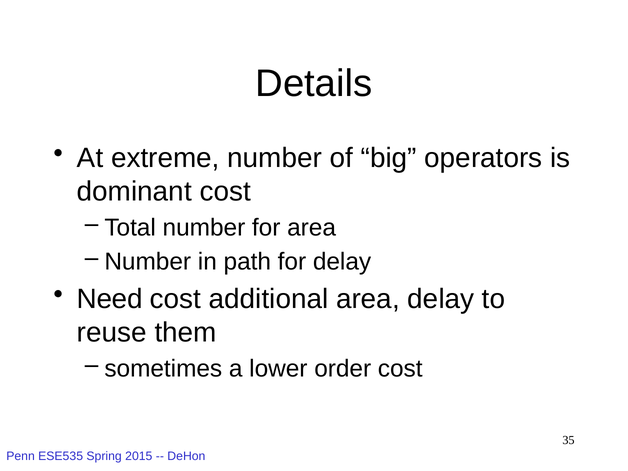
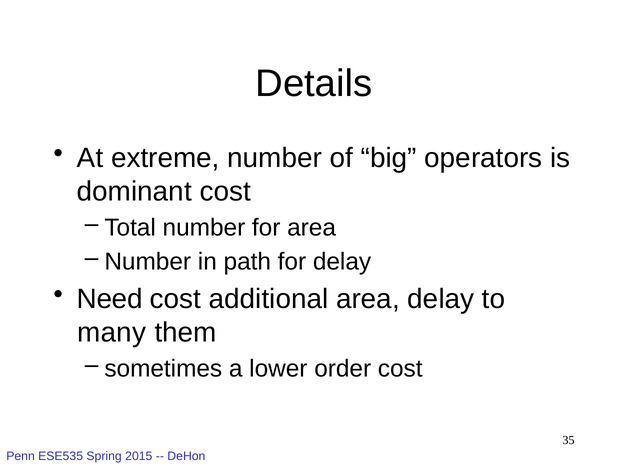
reuse: reuse -> many (112, 332)
